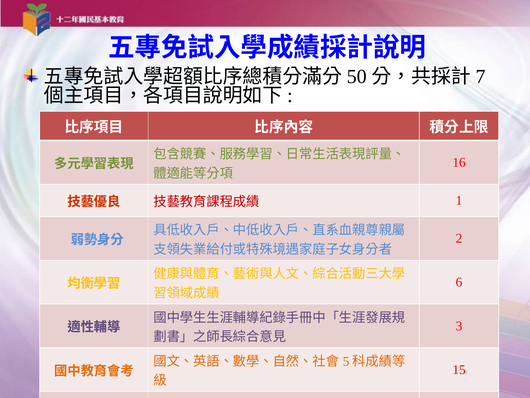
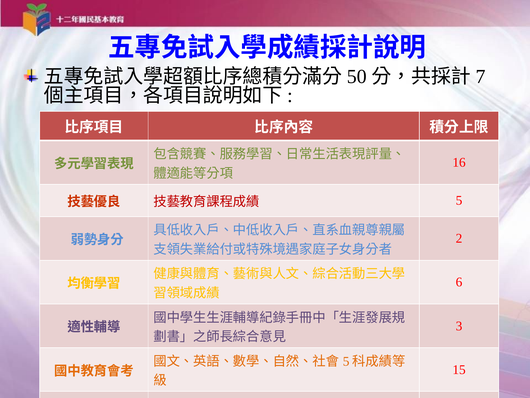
1: 1 -> 5 (459, 200)
